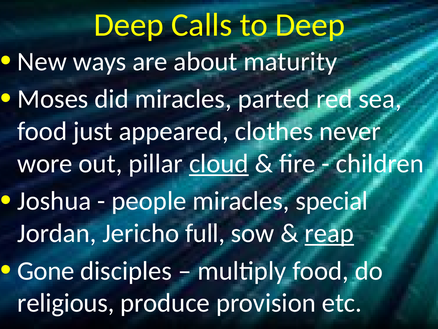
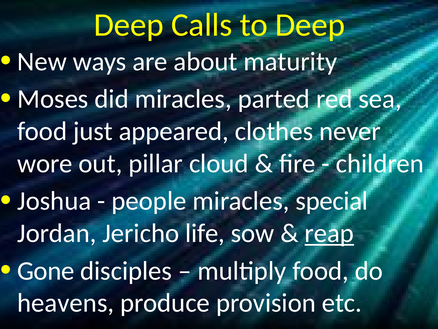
cloud underline: present -> none (219, 163)
full: full -> life (205, 233)
religious: religious -> heavens (66, 303)
